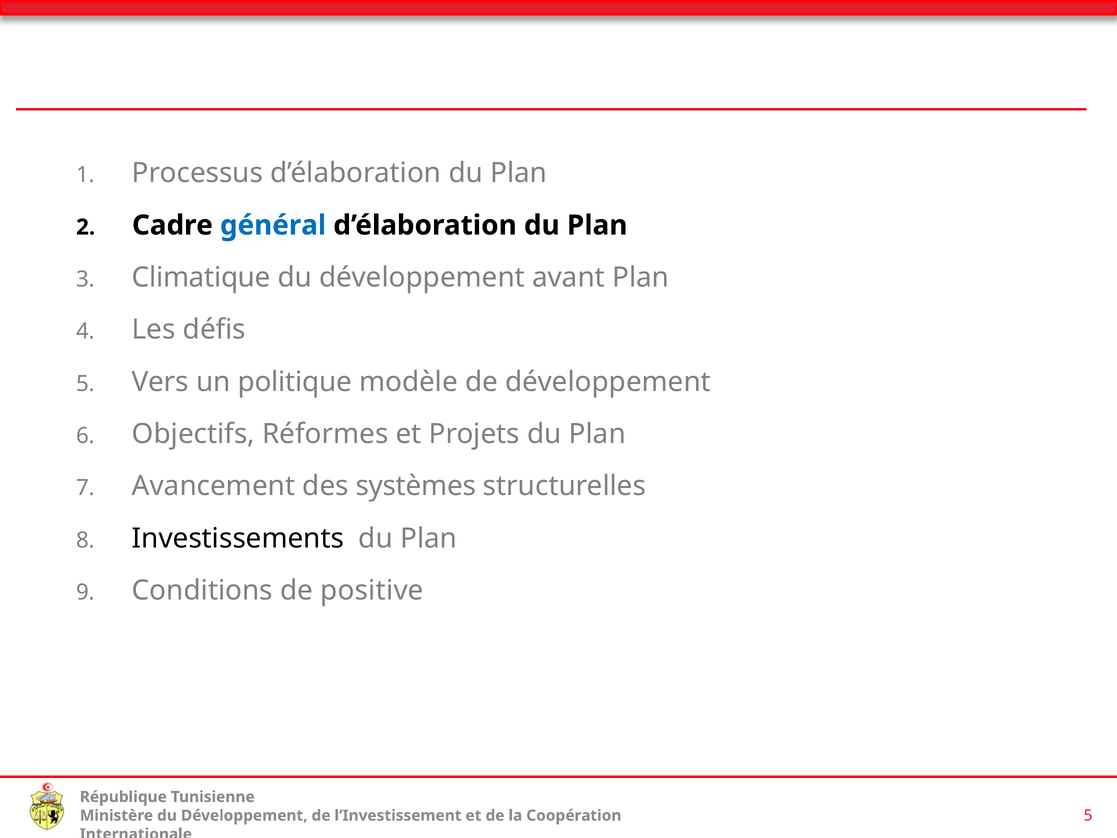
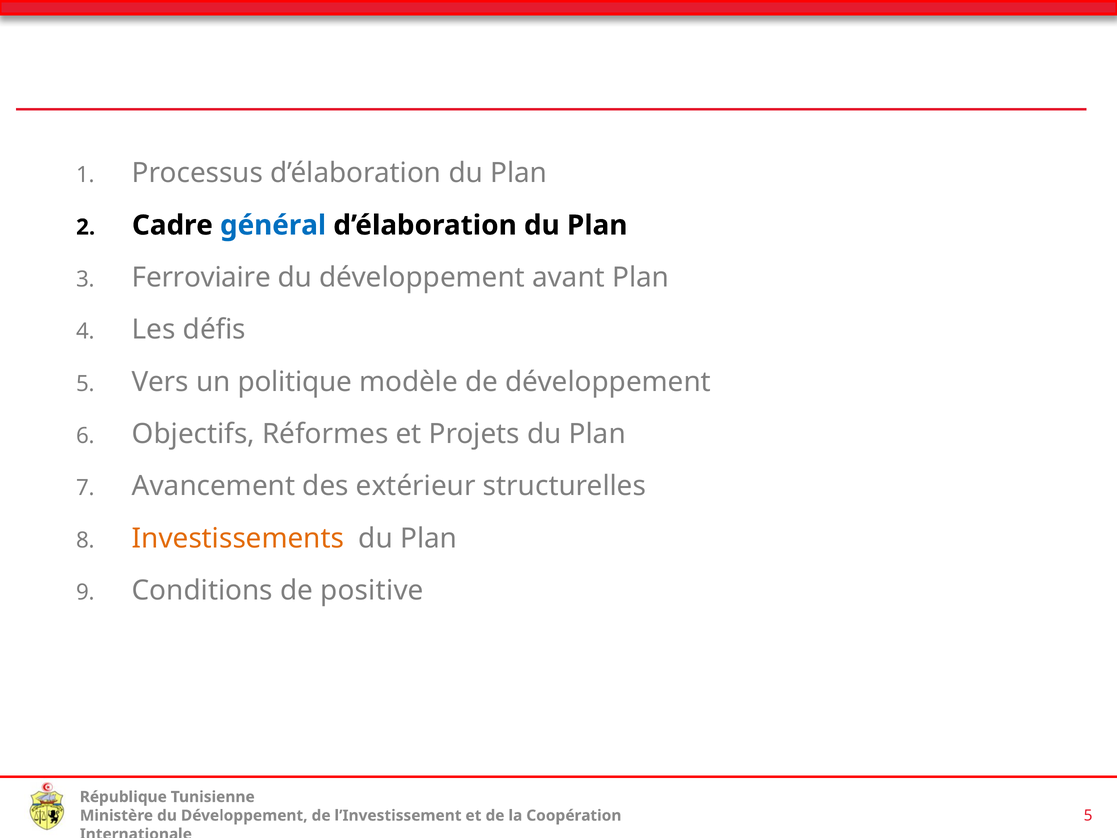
Climatique: Climatique -> Ferroviaire (201, 277)
systèmes: systèmes -> extérieur (416, 486)
Investissements colour: black -> orange (238, 538)
